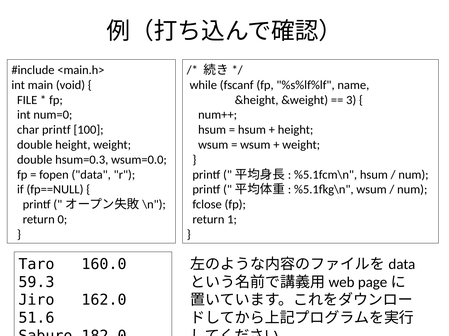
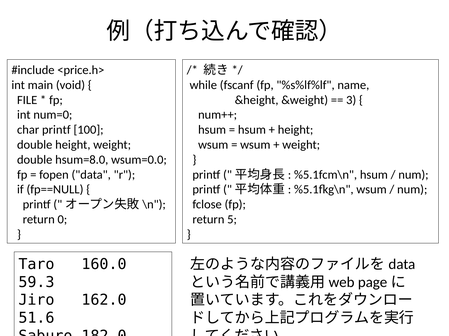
<main.h>: <main.h> -> <price.h> (81, 70)
hsum=0.3: hsum=0.3 -> hsum=8.0 (82, 160)
1: 1 -> 5 (232, 220)
